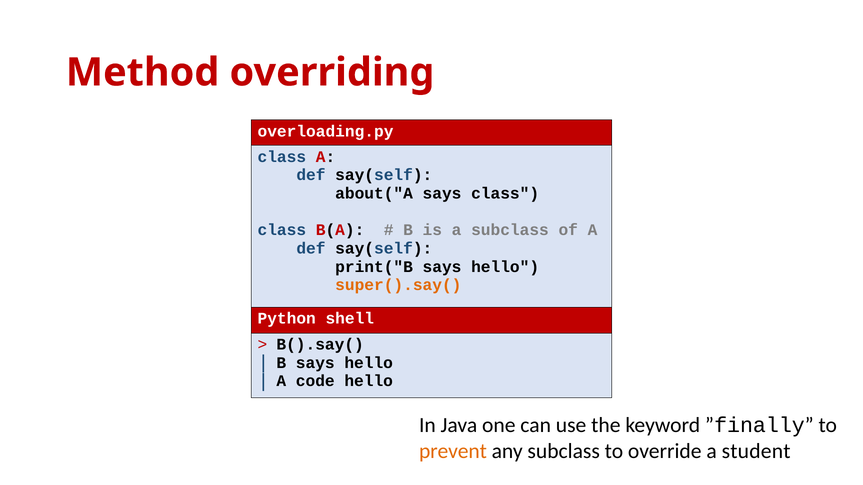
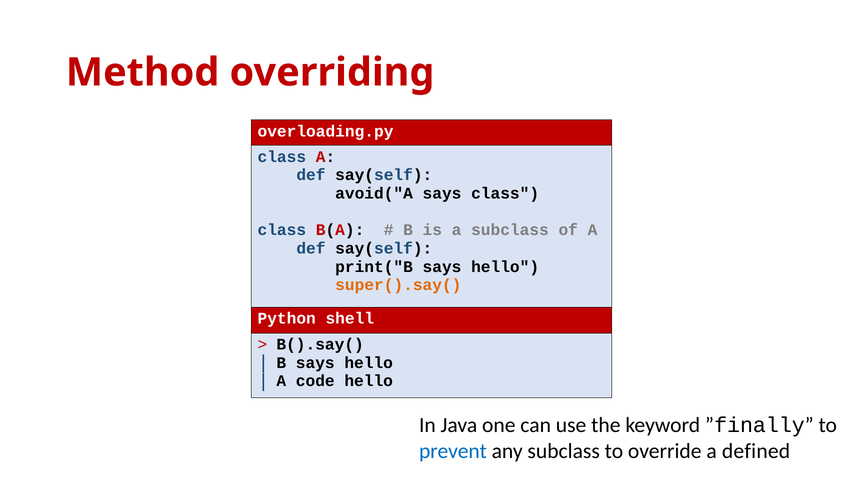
about("A: about("A -> avoid("A (374, 194)
prevent colour: orange -> blue (453, 451)
student: student -> defined (756, 451)
